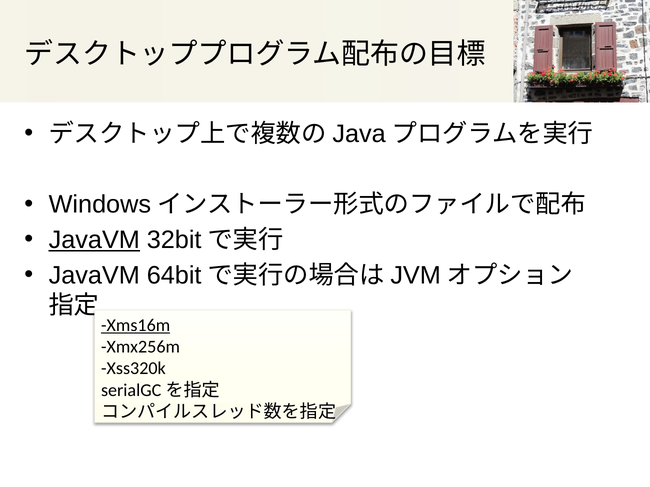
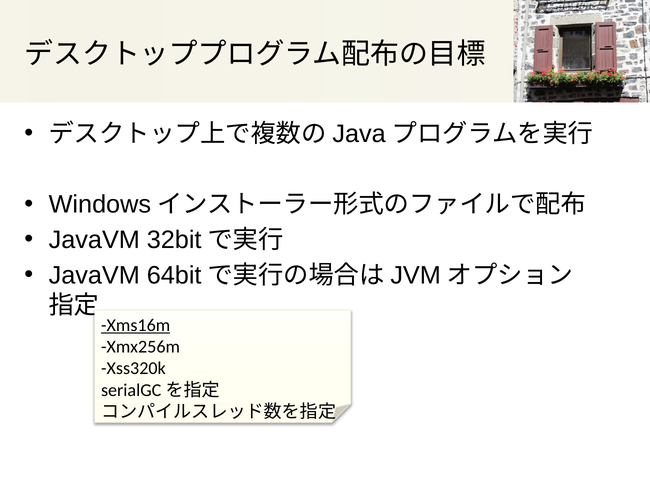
JavaVM underline: present -> none (94, 240)
